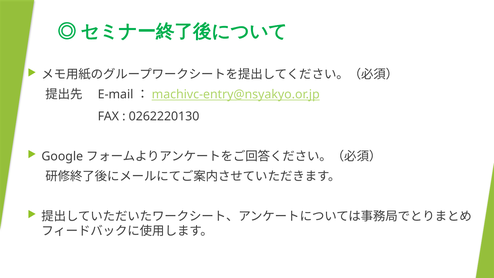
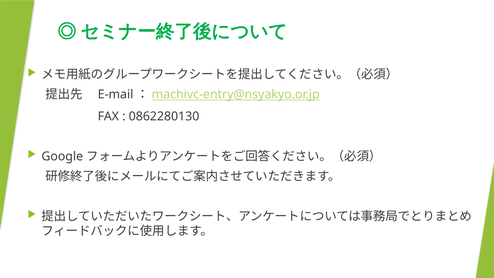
0262220130: 0262220130 -> 0862280130 (164, 116)
